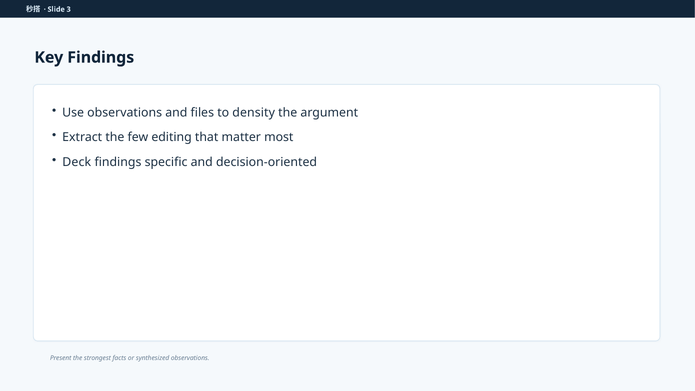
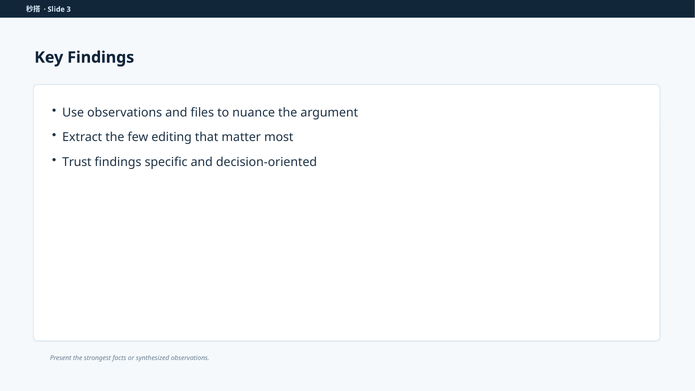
density: density -> nuance (254, 112)
Deck: Deck -> Trust (77, 162)
